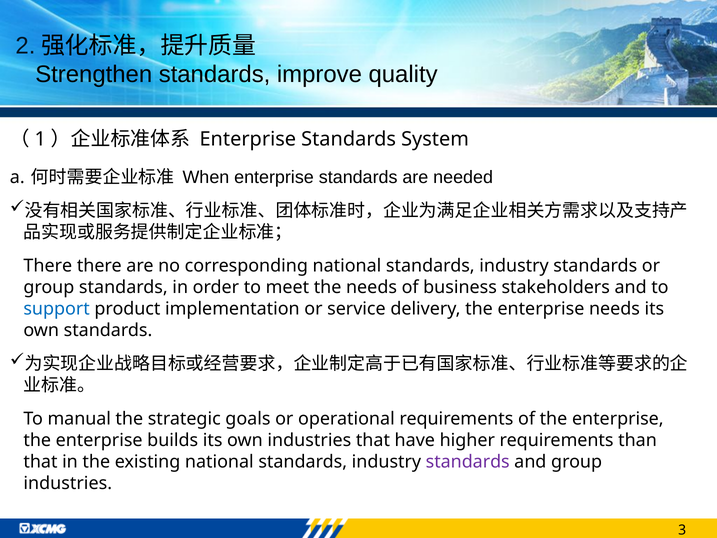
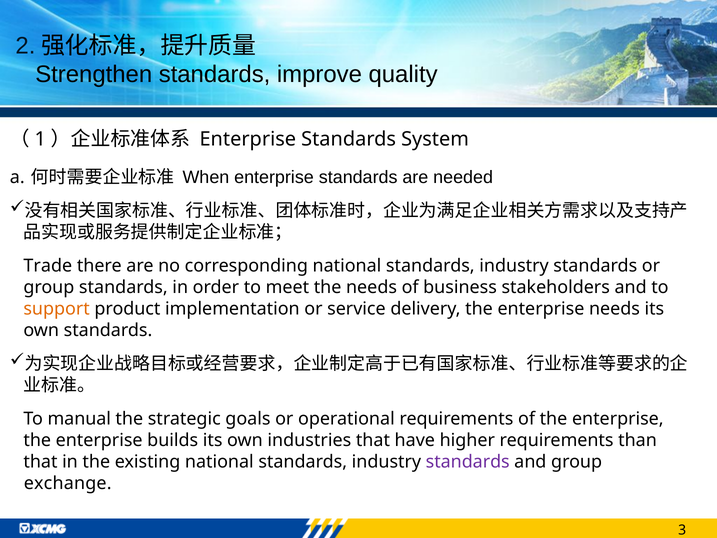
There: There -> Trade (48, 266)
support colour: blue -> orange (57, 309)
industries: industries -> exchange (68, 483)
